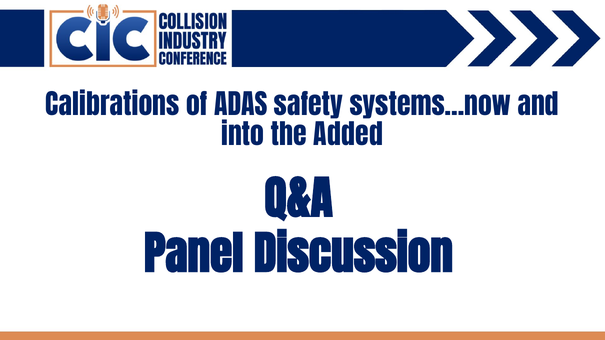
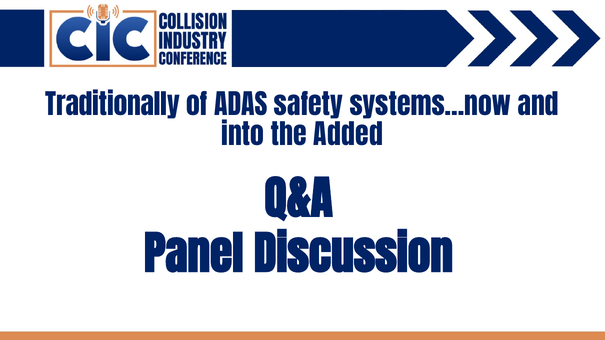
Calibrations: Calibrations -> Traditionally (113, 106)
